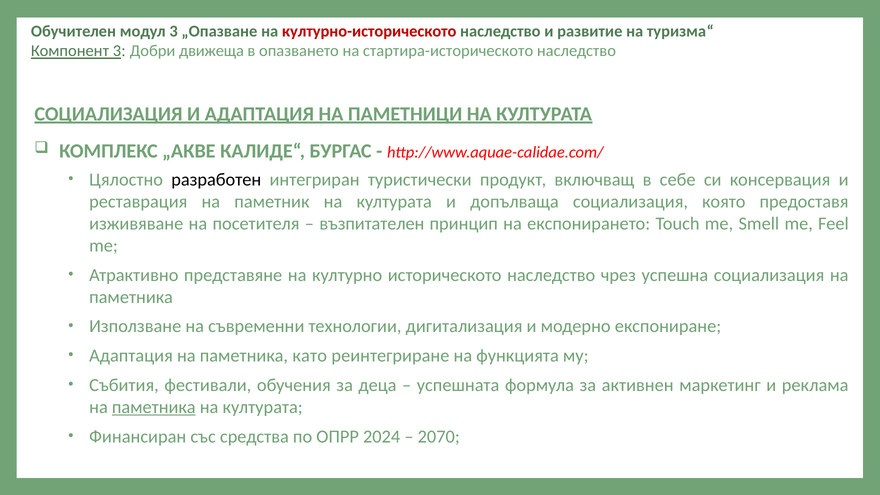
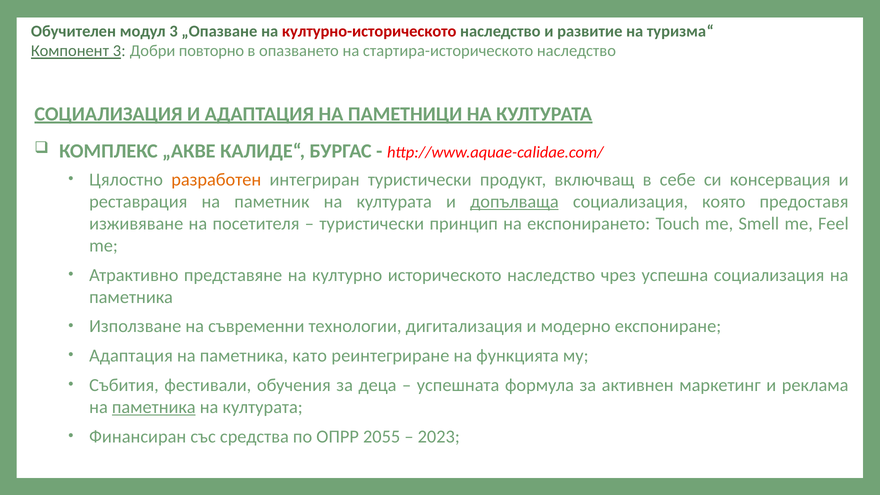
движеща: движеща -> повторно (212, 51)
разработен colour: black -> orange (216, 180)
допълваща underline: none -> present (514, 202)
възпитателен: възпитателен -> туристически (372, 224)
2024: 2024 -> 2055 (382, 437)
2070: 2070 -> 2023 (439, 437)
